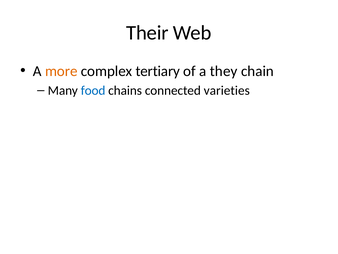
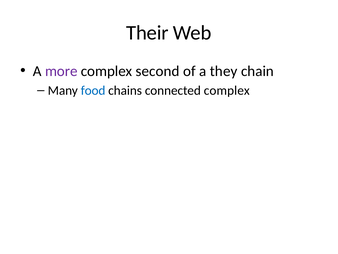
more colour: orange -> purple (61, 71)
tertiary: tertiary -> second (158, 71)
connected varieties: varieties -> complex (227, 90)
